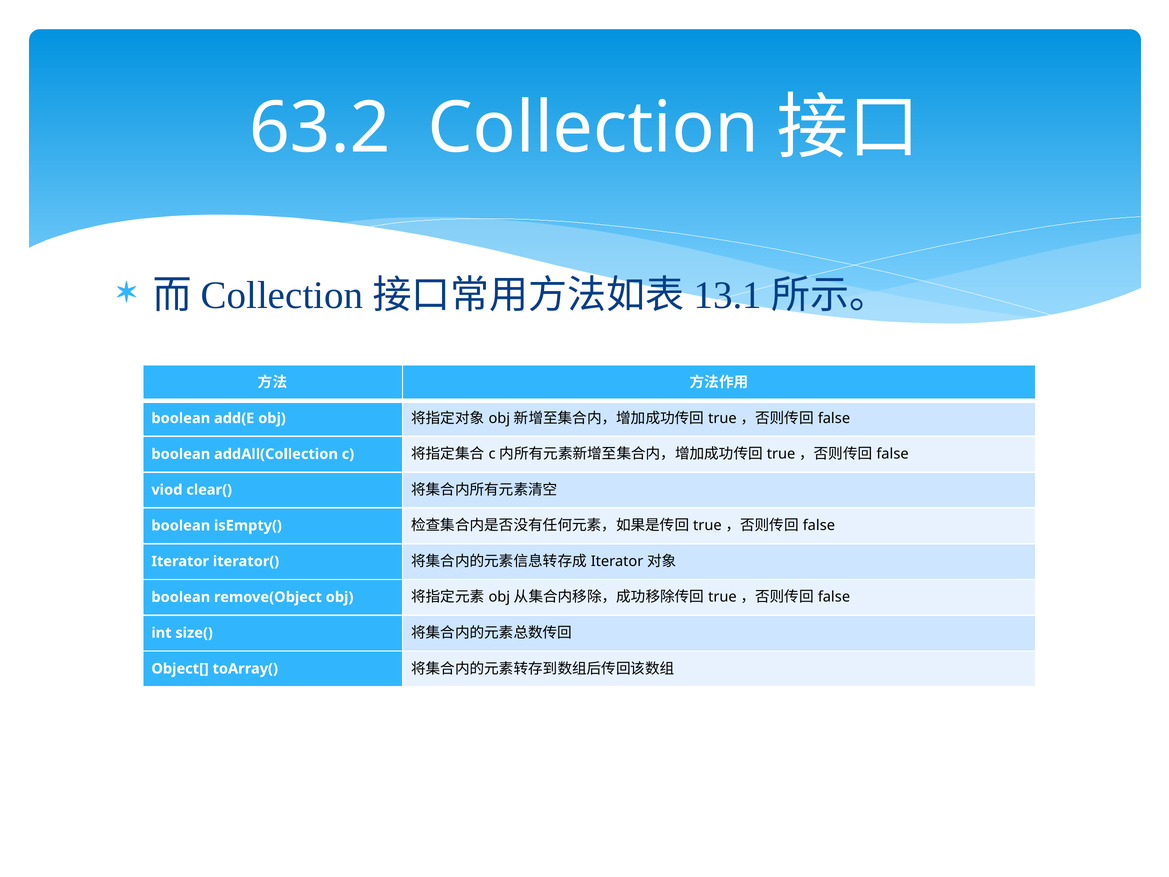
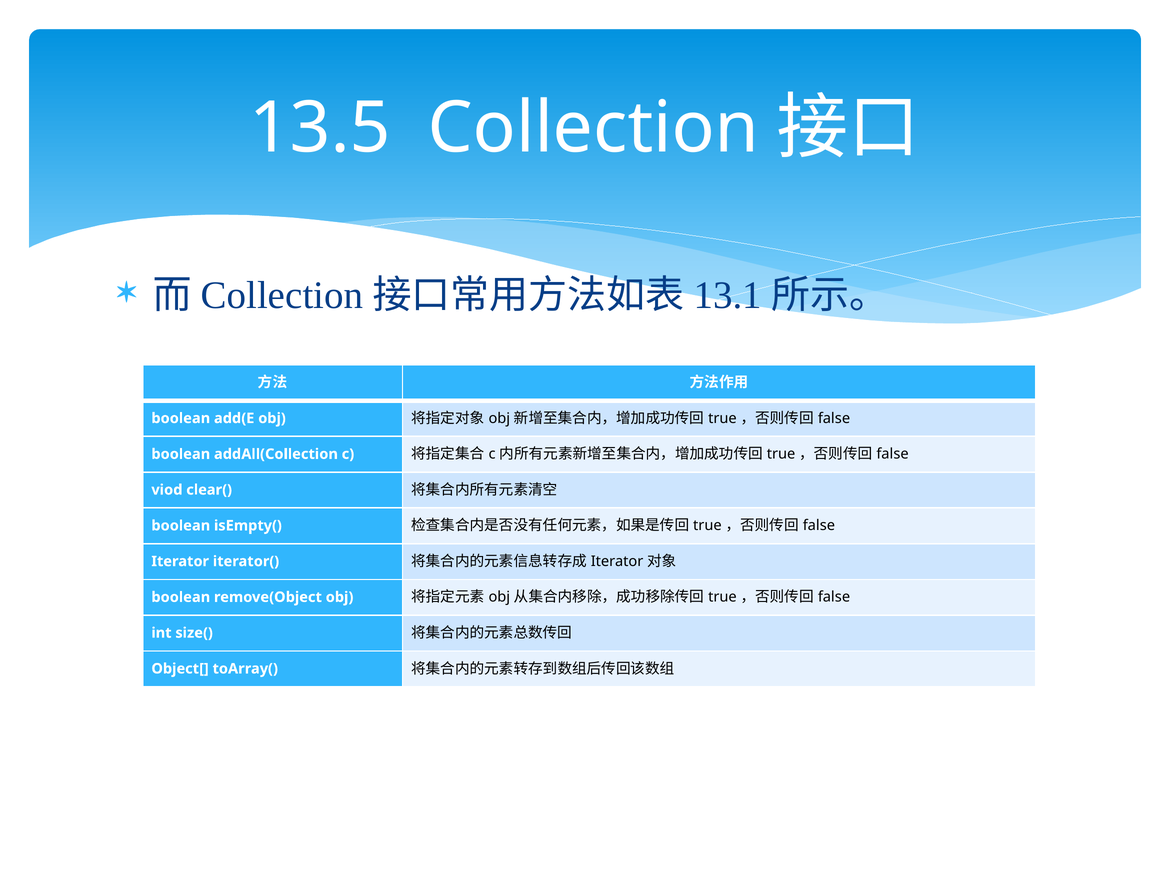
63.2: 63.2 -> 13.5 (320, 128)
